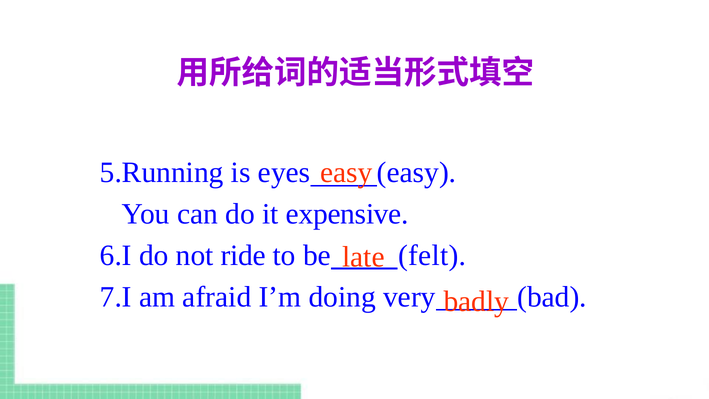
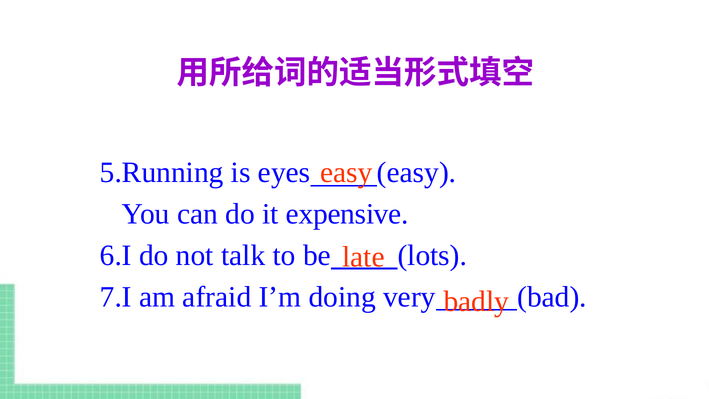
ride: ride -> talk (243, 255)
felt: felt -> lots (432, 255)
